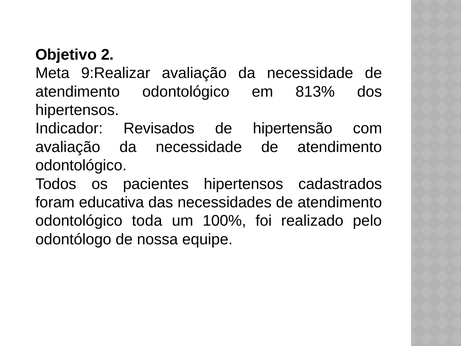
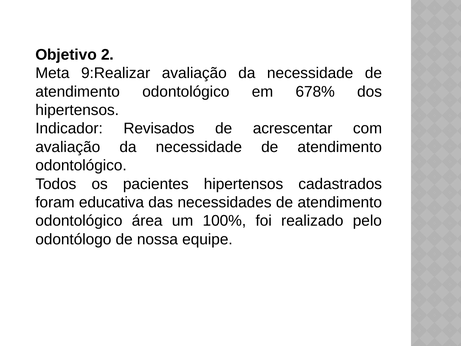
813%: 813% -> 678% (315, 92)
hipertensão: hipertensão -> acrescentar (293, 128)
toda: toda -> área (147, 221)
